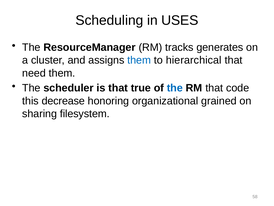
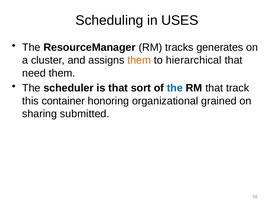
them colour: blue -> orange (139, 60)
true: true -> sort (141, 88)
code: code -> track (238, 88)
decrease: decrease -> container (63, 101)
filesystem: filesystem -> submitted (85, 113)
